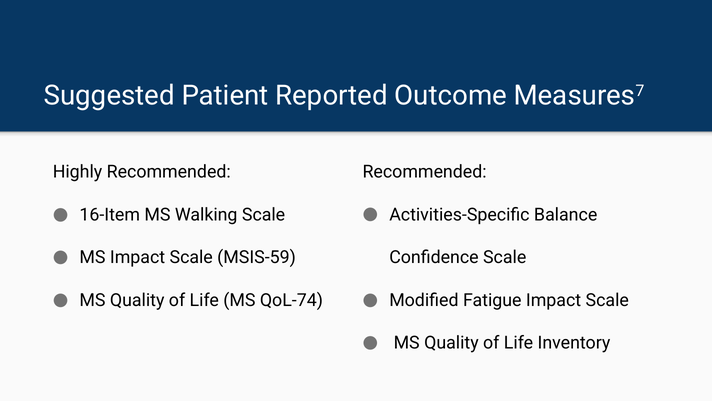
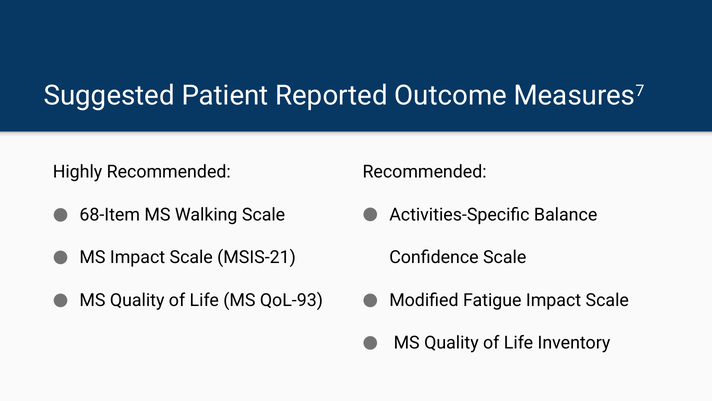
16-Item: 16-Item -> 68-Item (110, 214)
MSIS-59: MSIS-59 -> MSIS-21 (257, 257)
QoL-74: QoL-74 -> QoL-93 (291, 300)
